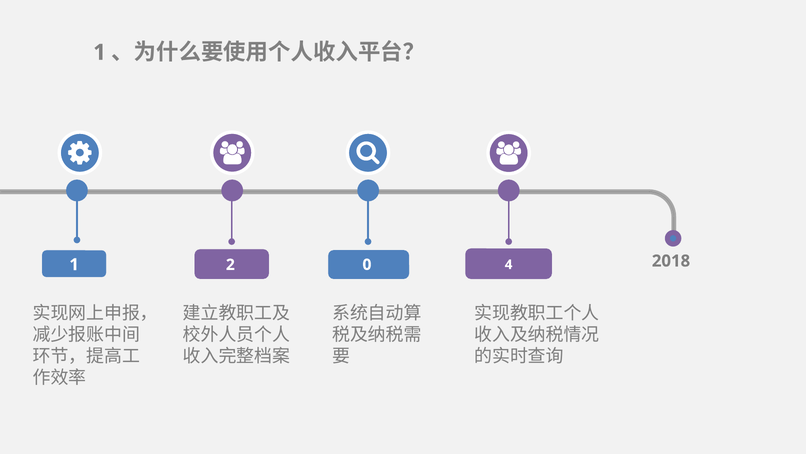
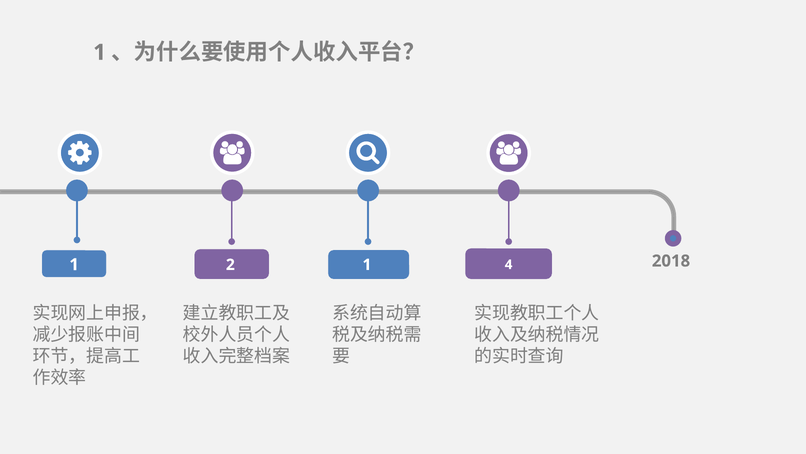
2 0: 0 -> 1 (367, 264)
